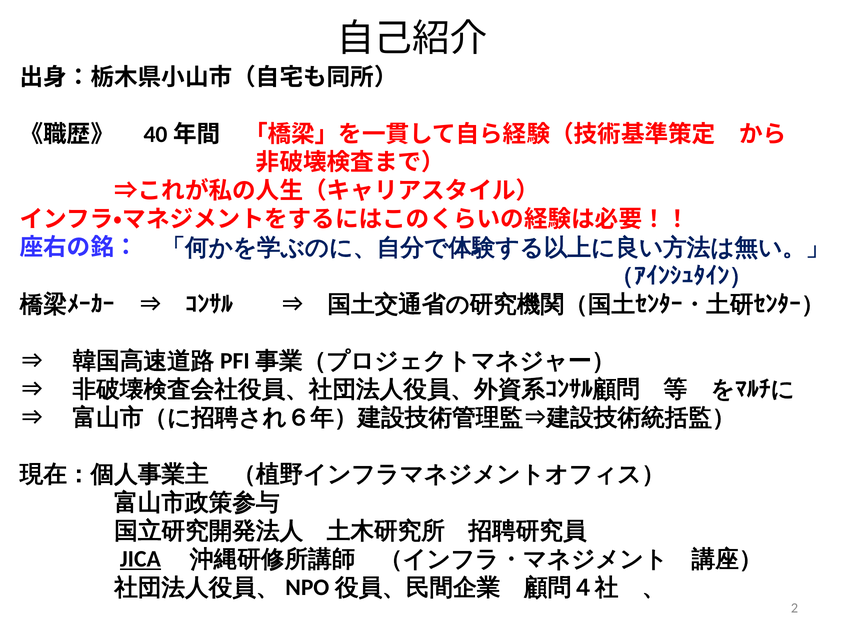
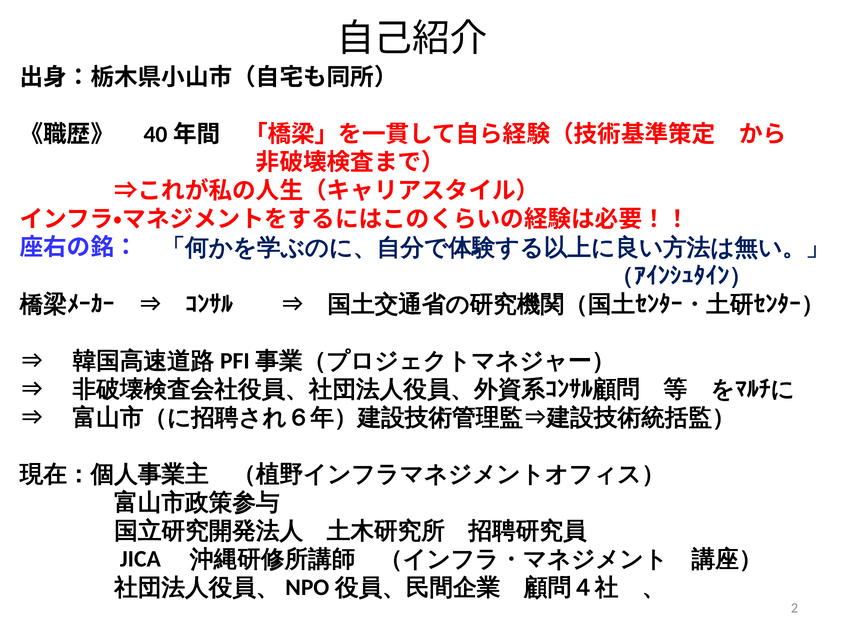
JICA underline: present -> none (140, 559)
